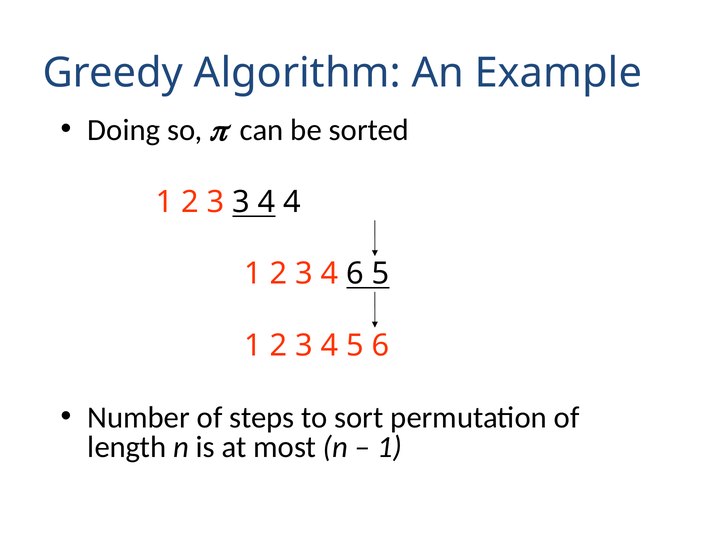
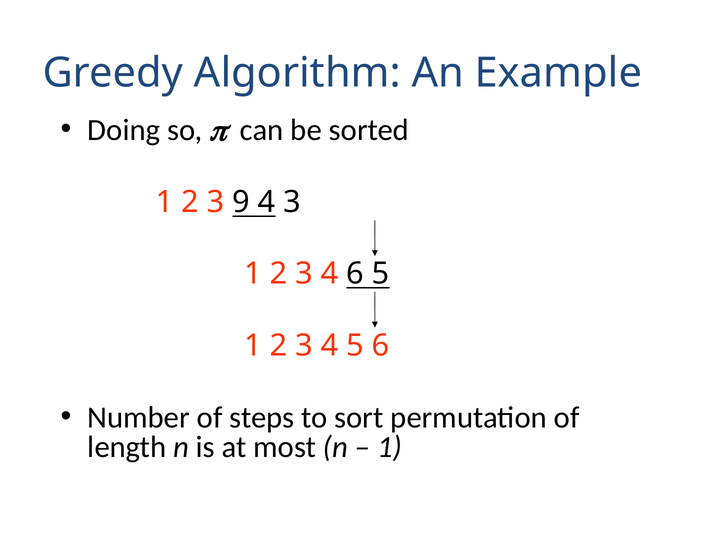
3 3: 3 -> 9 (241, 202)
4 4: 4 -> 3 (292, 202)
